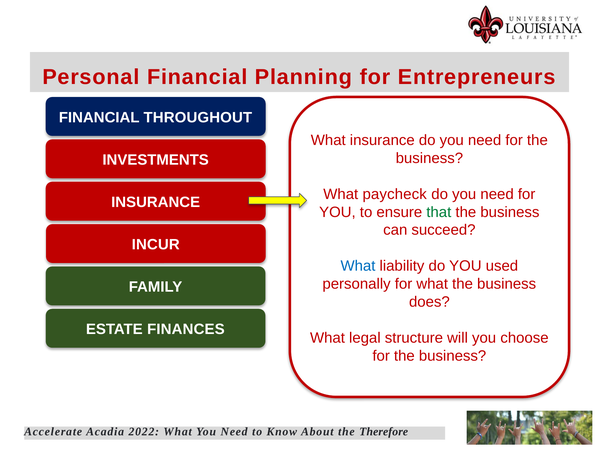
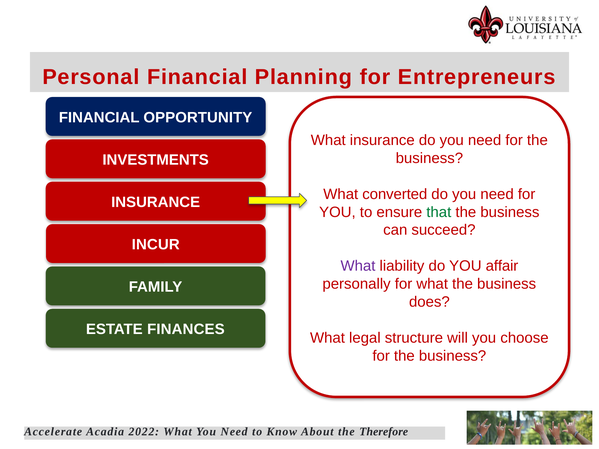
THROUGHOUT: THROUGHOUT -> OPPORTUNITY (198, 118)
paycheck: paycheck -> converted (395, 194)
What colour: blue -> purple (358, 266)
used: used -> affair (502, 266)
